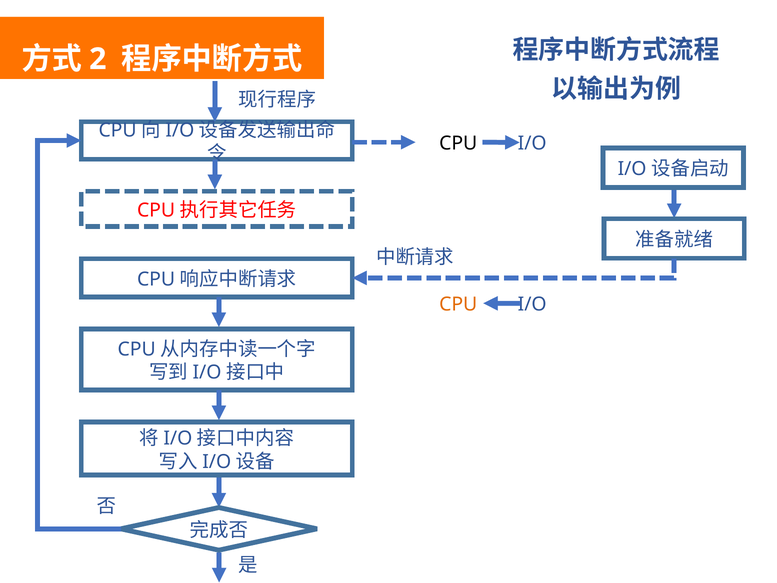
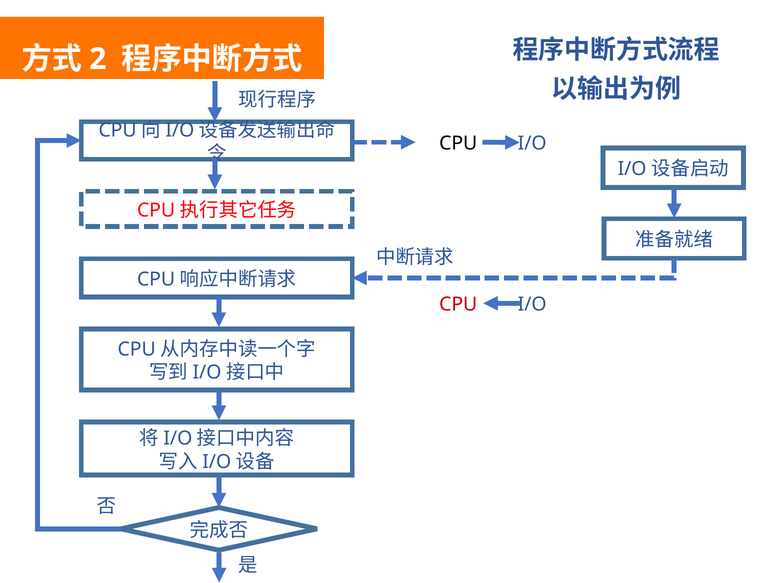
CPU colour: orange -> red (458, 304)
